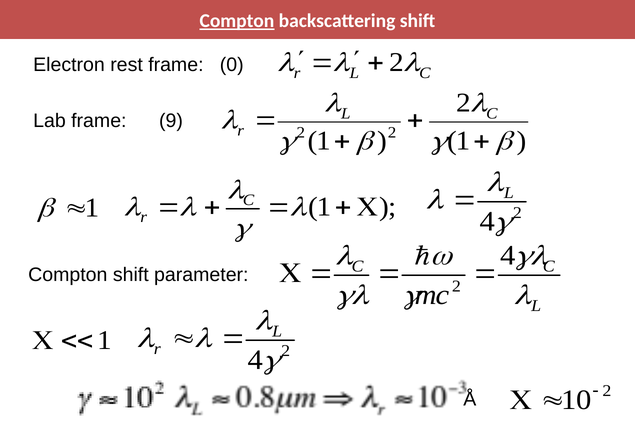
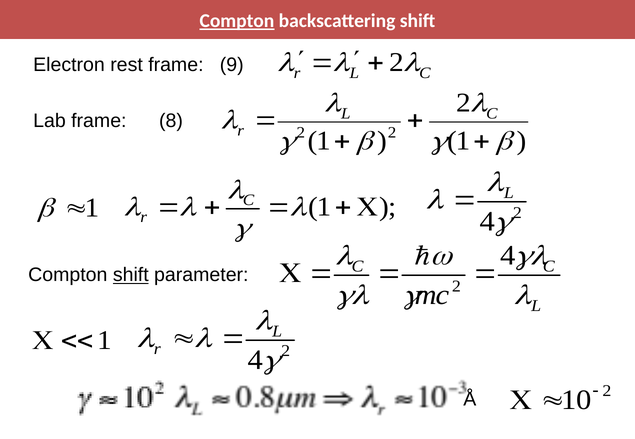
0: 0 -> 9 (232, 65)
9: 9 -> 8 (171, 121)
shift underline: none -> present (131, 275)
